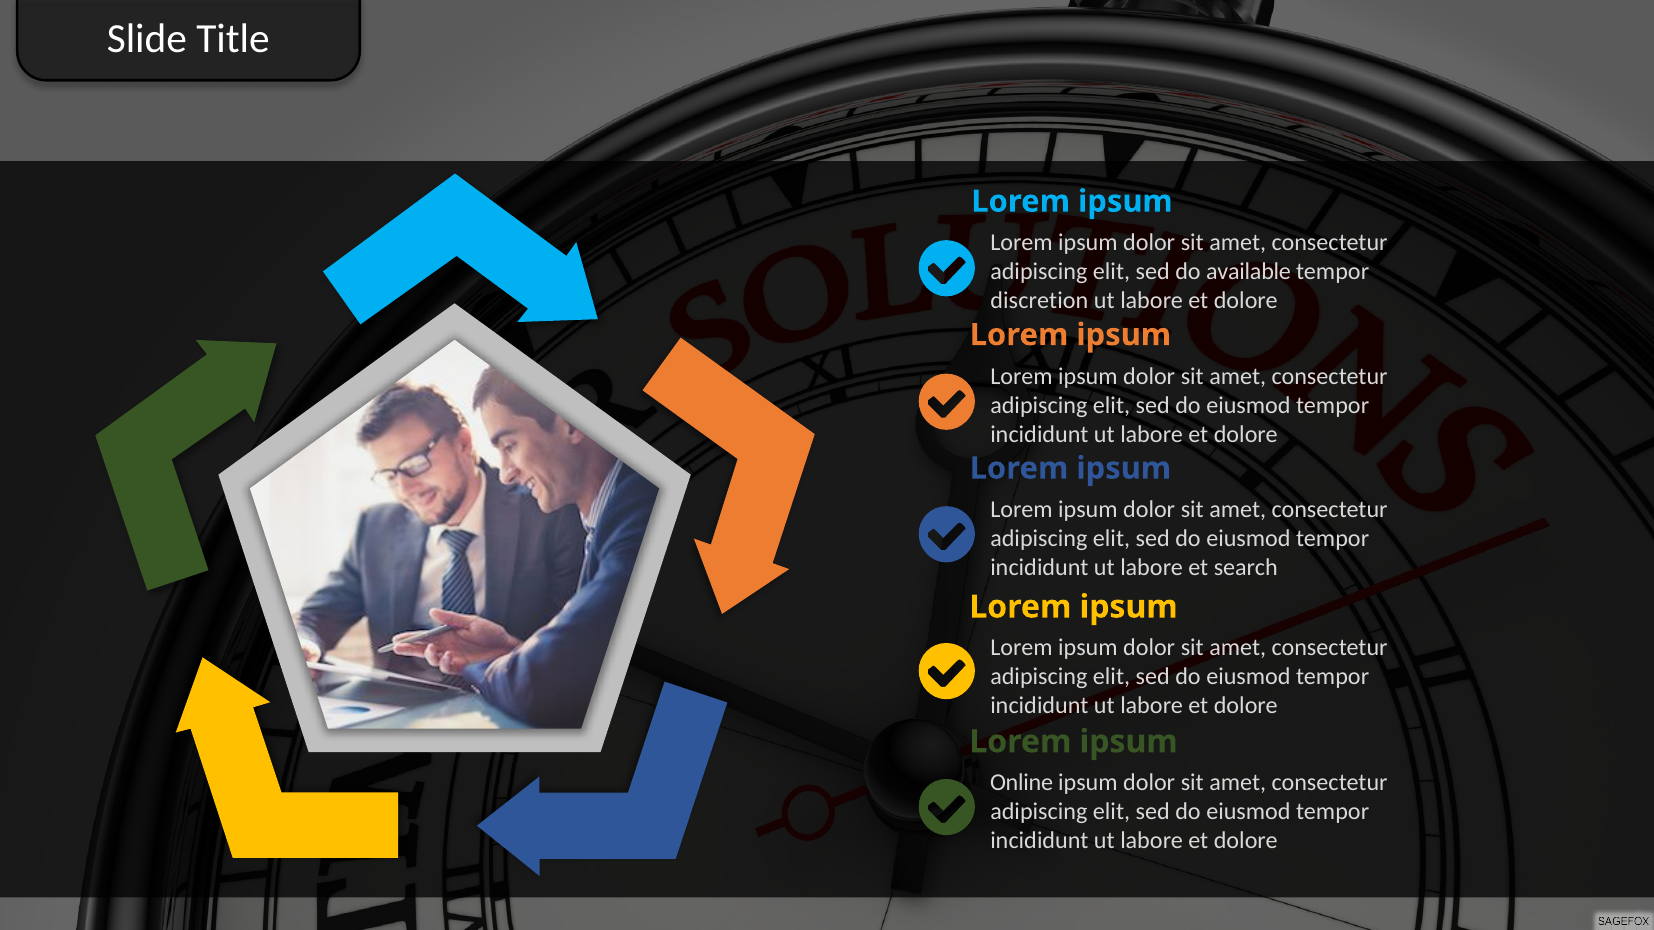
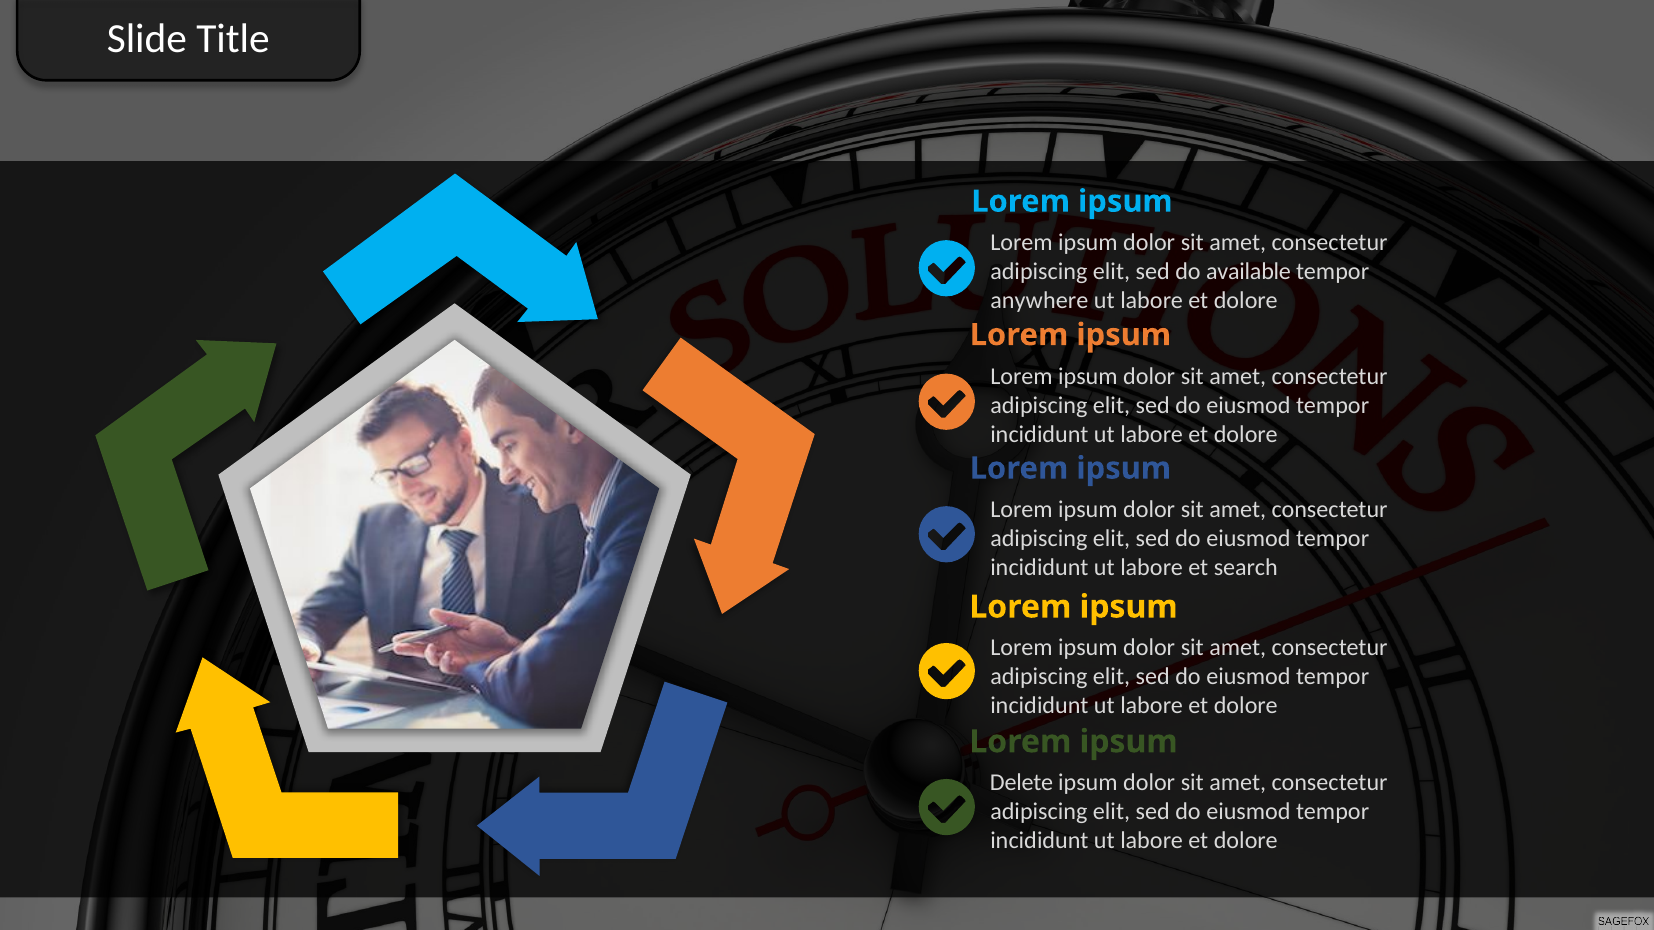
discretion: discretion -> anywhere (1039, 301)
Online: Online -> Delete (1022, 783)
